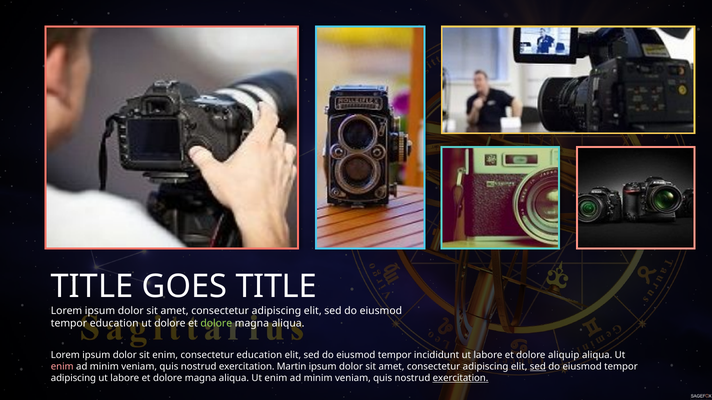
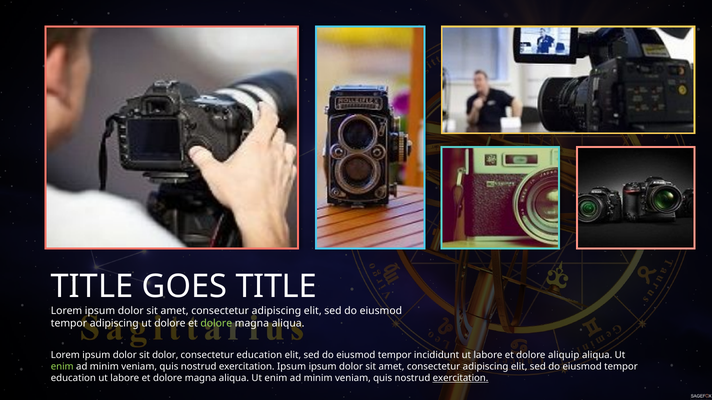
tempor education: education -> adipiscing (114, 324)
sit enim: enim -> dolor (165, 355)
enim colour: pink -> light green (62, 367)
exercitation Martin: Martin -> Ipsum (292, 367)
sed underline: present -> none (538, 367)
adipiscing: adipiscing -> education (73, 379)
